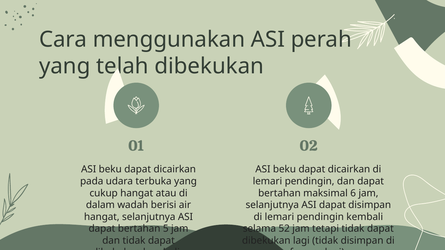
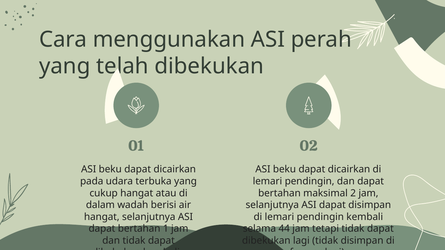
6: 6 -> 2 (353, 193)
5: 5 -> 1 (166, 229)
52: 52 -> 44 (284, 229)
